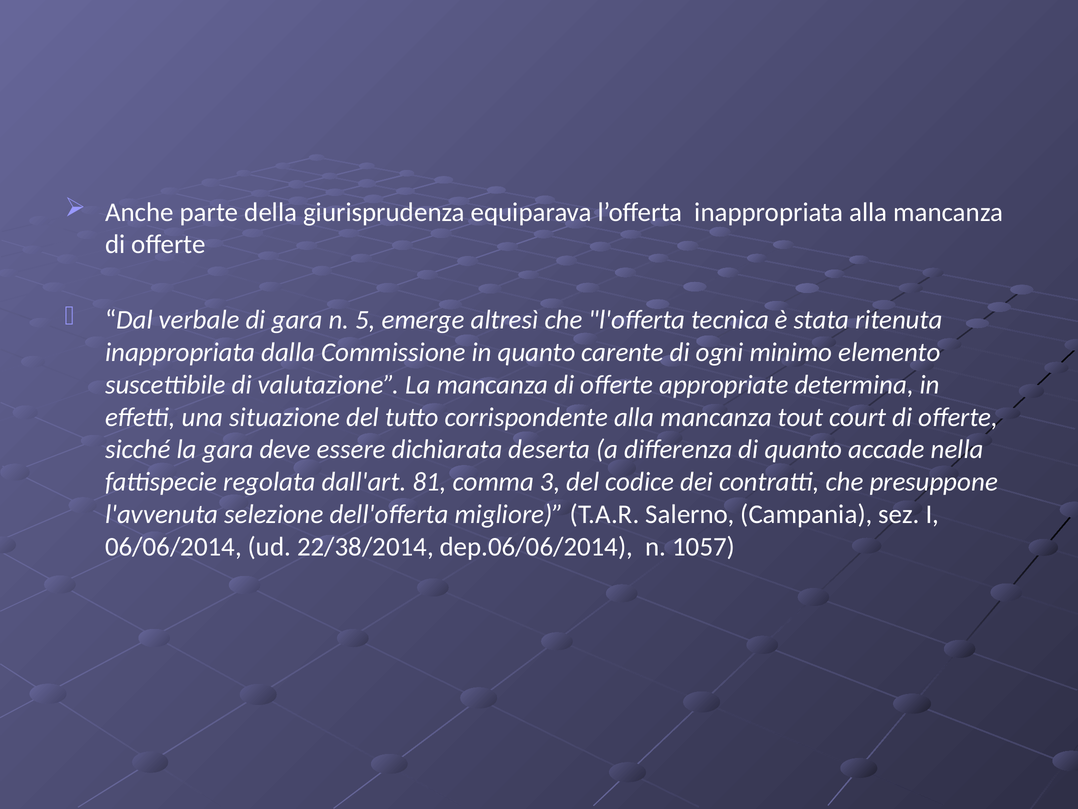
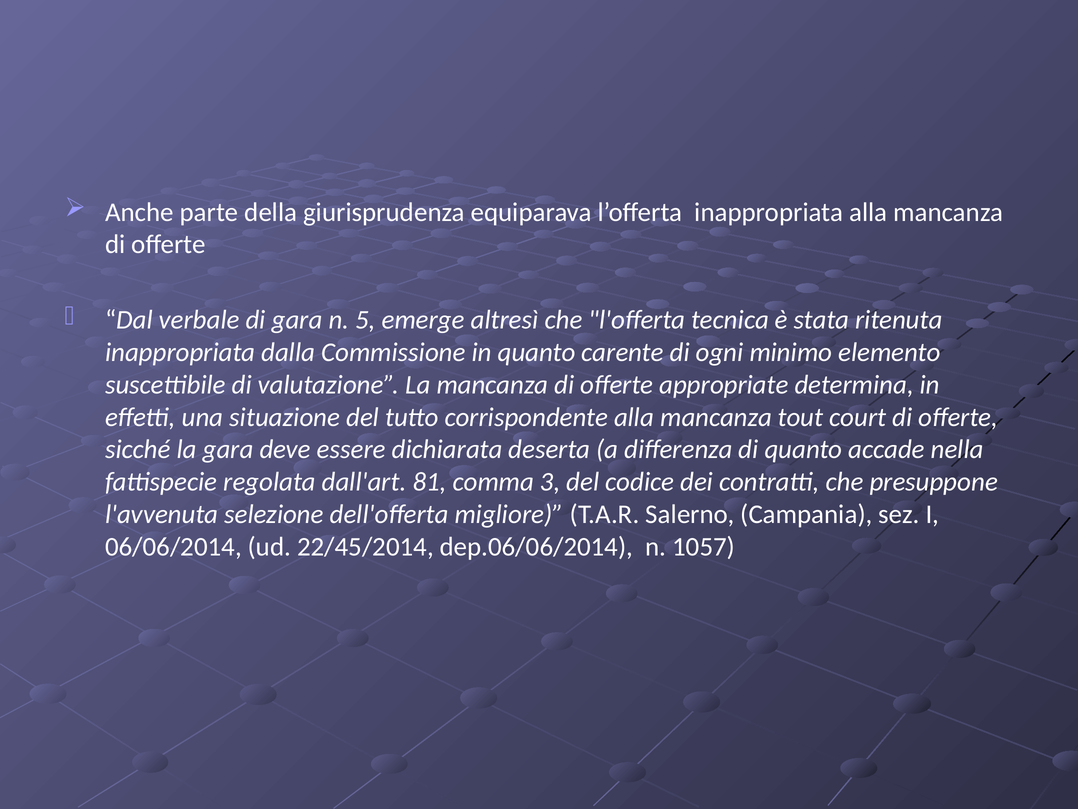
22/38/2014: 22/38/2014 -> 22/45/2014 (365, 546)
